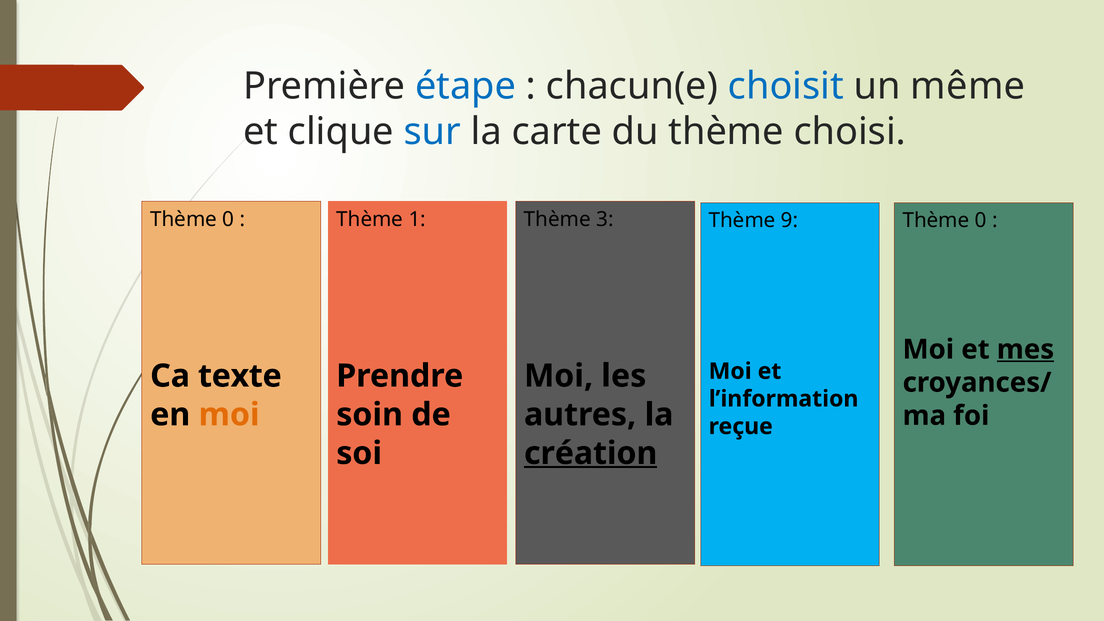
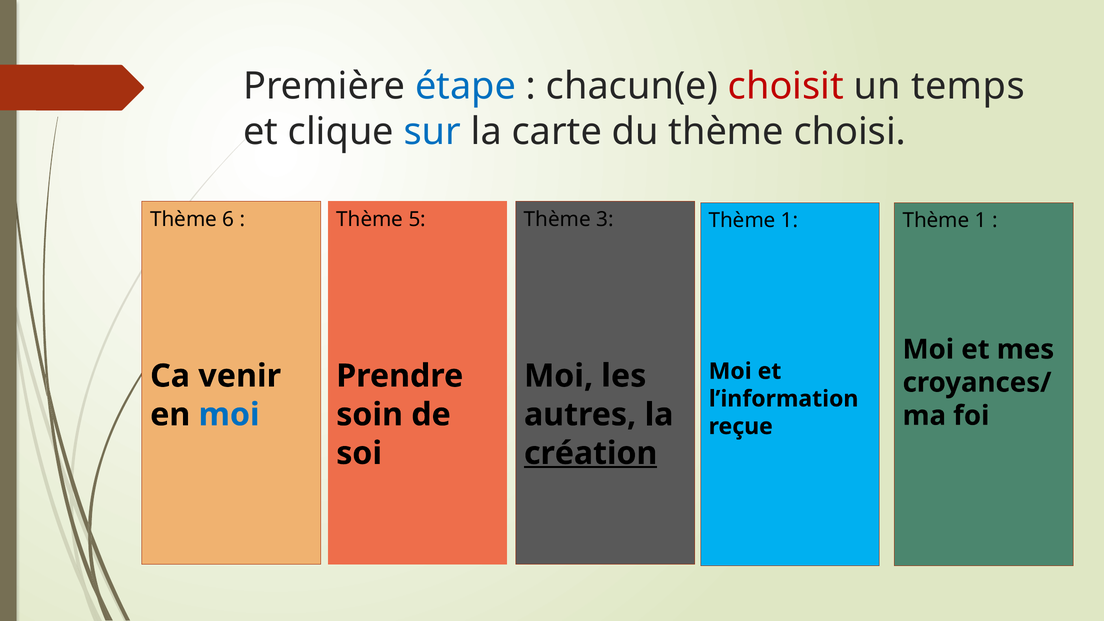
choisit colour: blue -> red (786, 86)
même: même -> temps (968, 86)
0: 0 -> 6 (228, 219)
1: 1 -> 5 (417, 219)
9: 9 -> 1 (790, 221)
0: 0 -> 1 (981, 221)
mes underline: present -> none (1025, 349)
texte: texte -> venir (240, 376)
moi colour: orange -> blue (229, 415)
